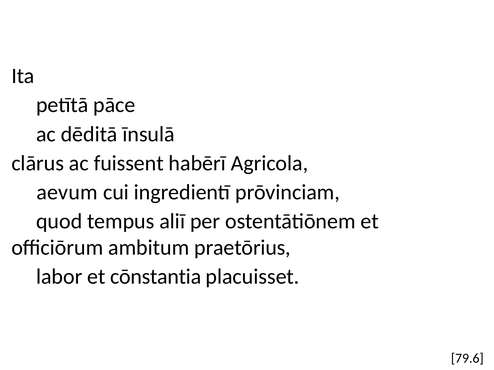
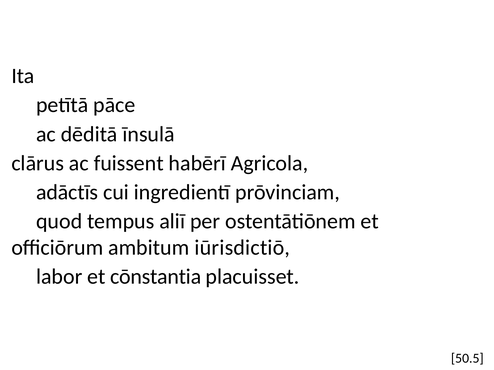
aevum: aevum -> adāctīs (67, 192)
praetōrius: praetōrius -> iūrisdictiō (242, 248)
79.6: 79.6 -> 50.5 (467, 359)
